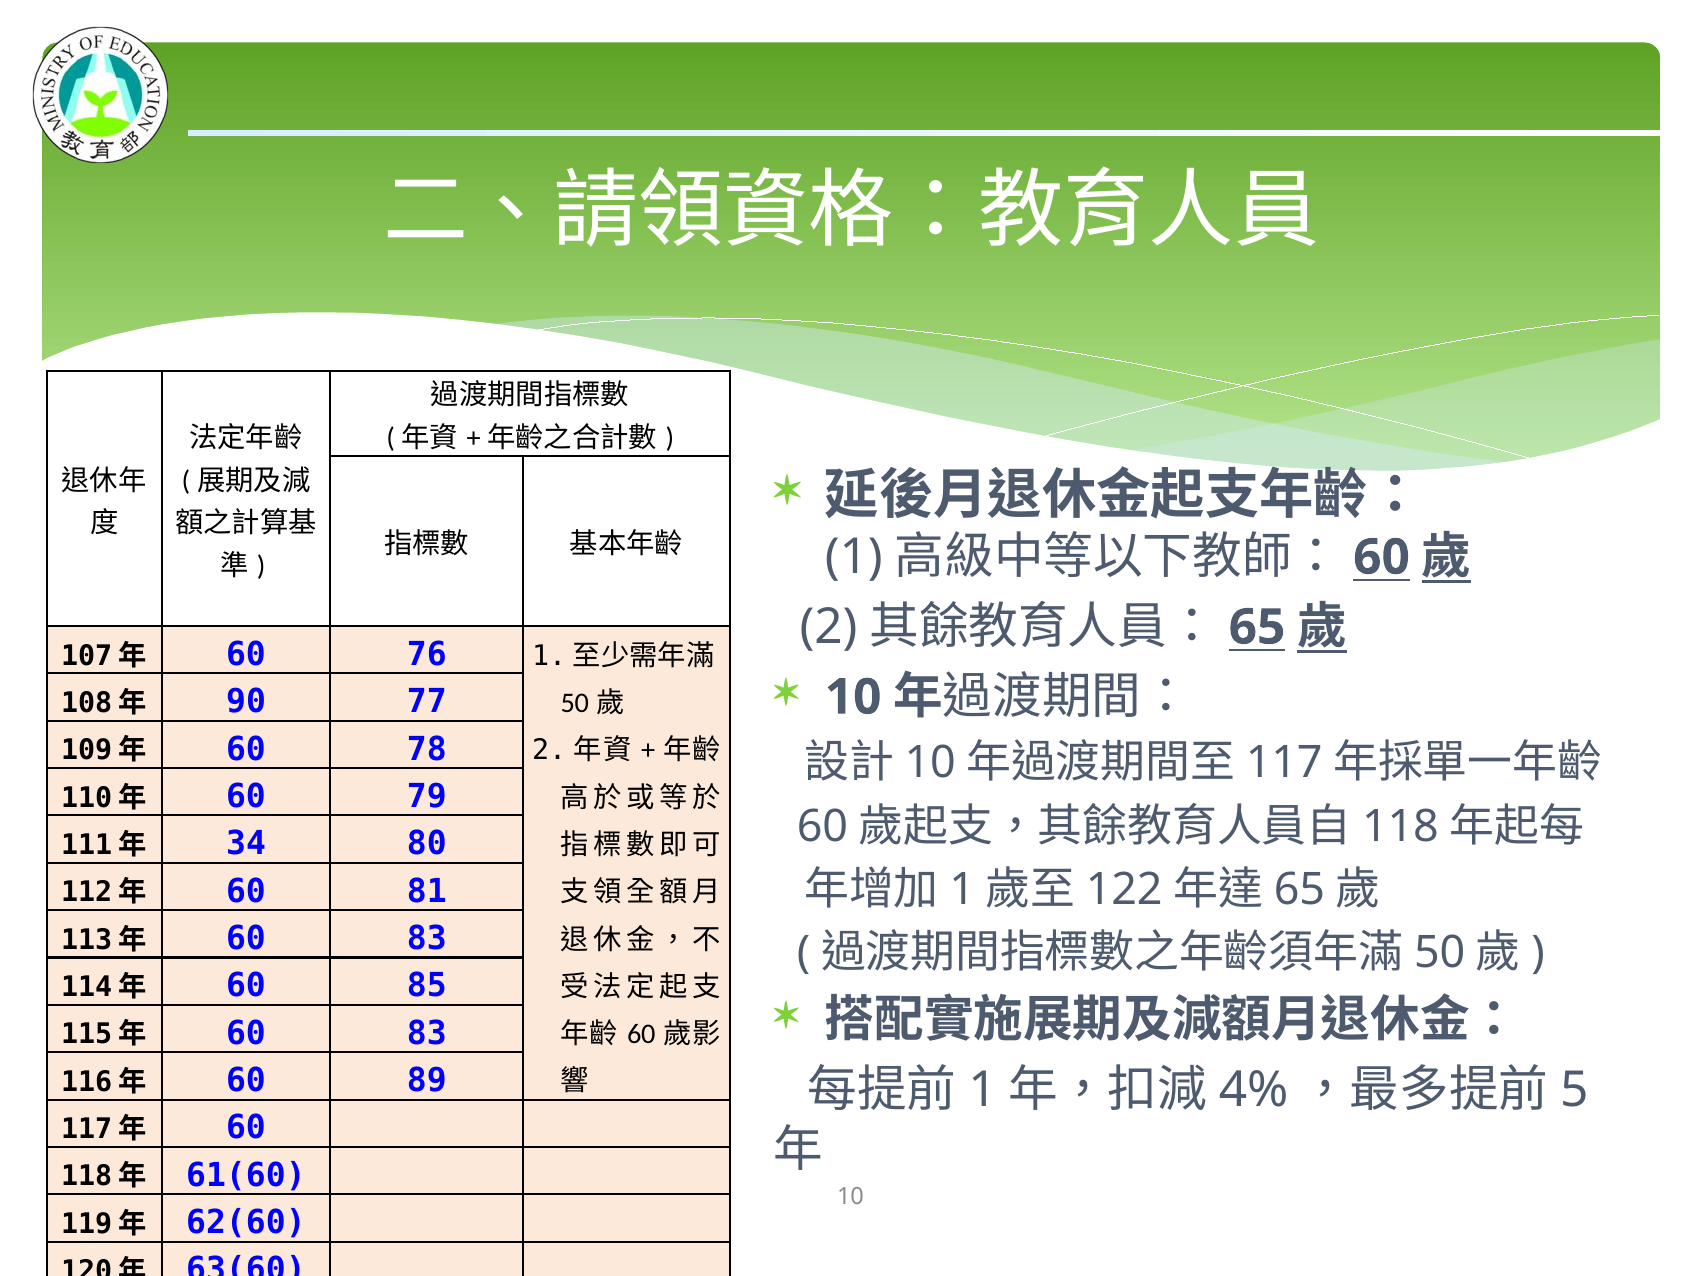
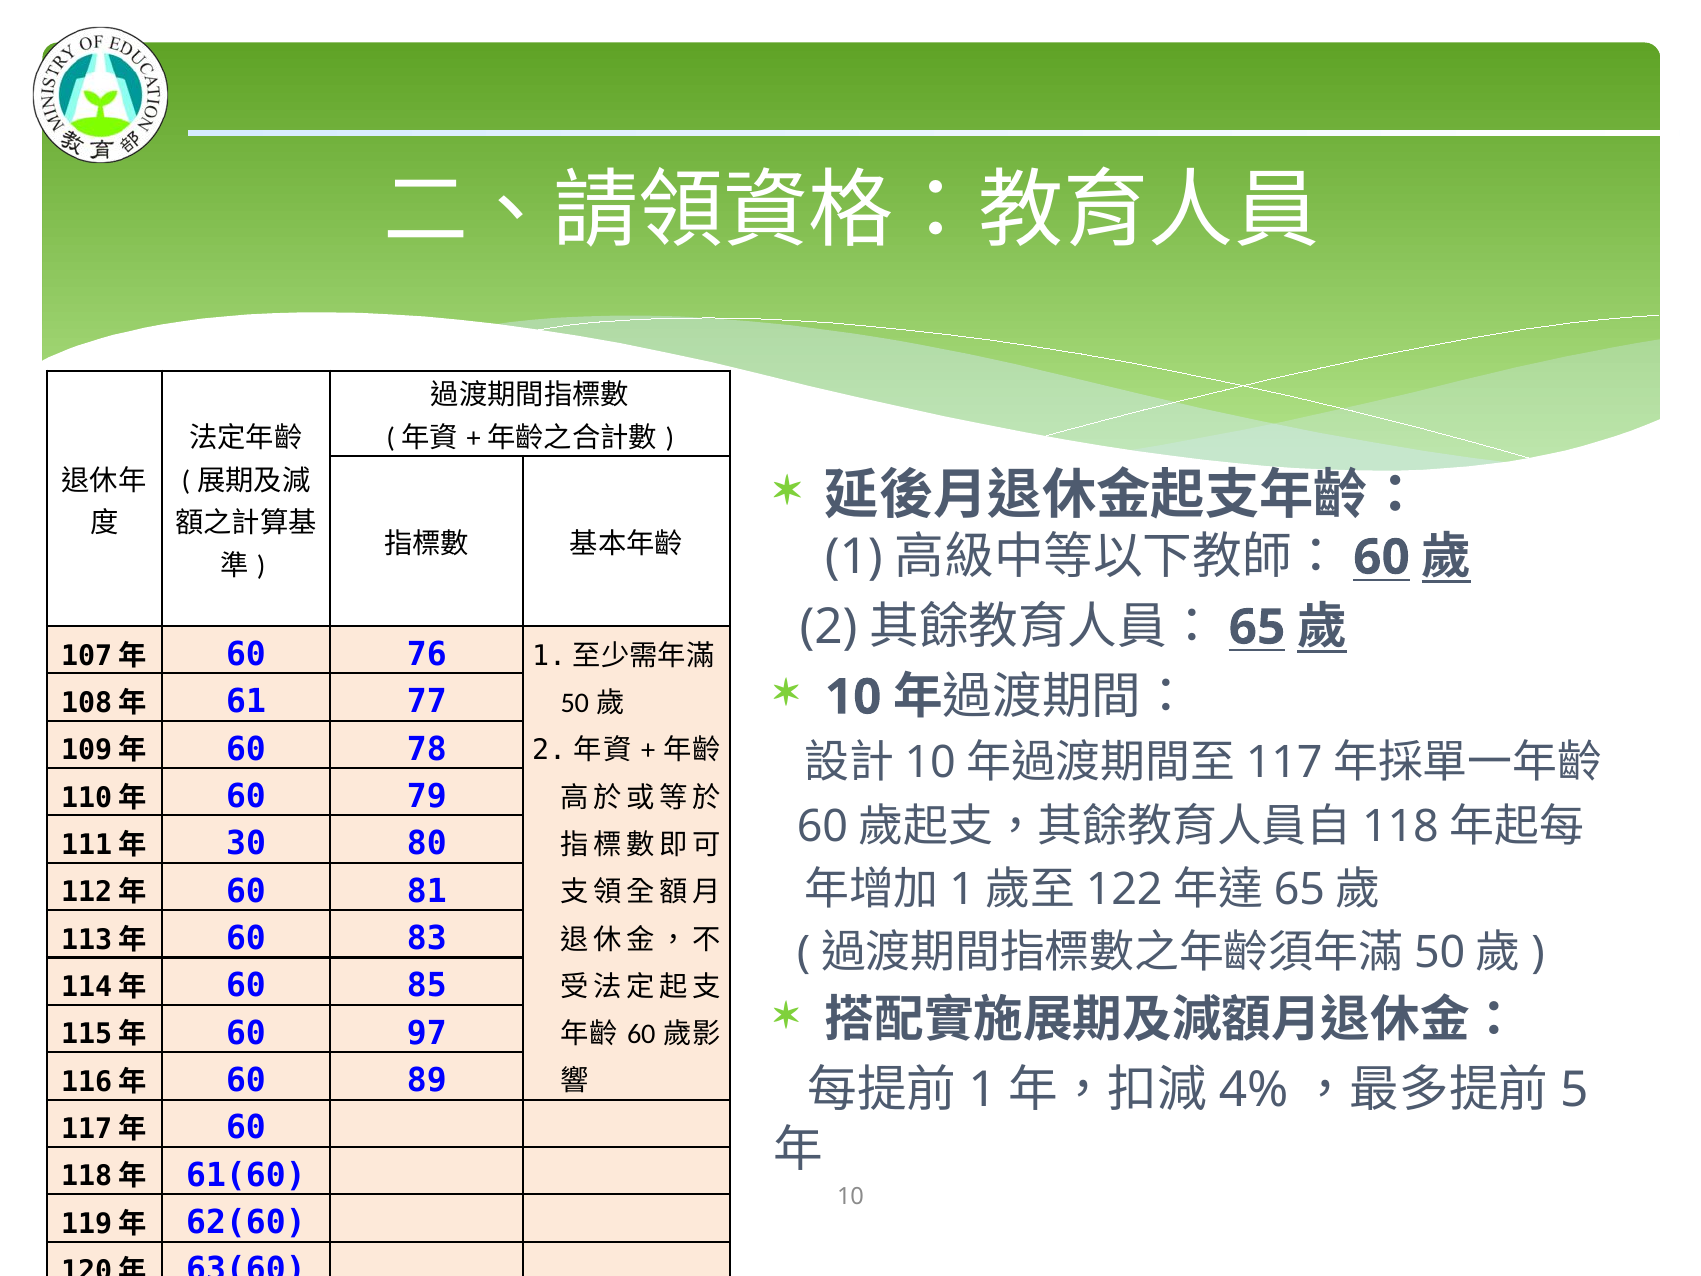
90: 90 -> 61 (246, 702)
34: 34 -> 30 (246, 844)
83: 83 -> 97 (427, 1033)
